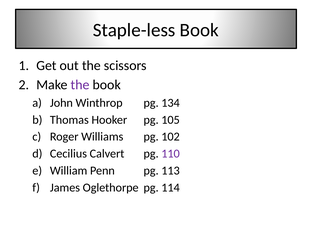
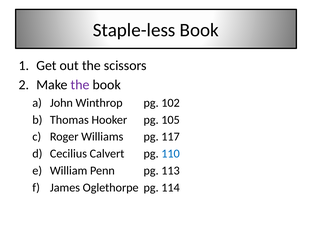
134: 134 -> 102 (171, 103)
102: 102 -> 117 (171, 137)
110 colour: purple -> blue (171, 154)
